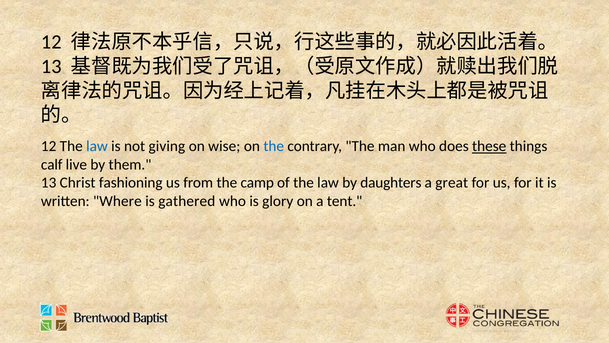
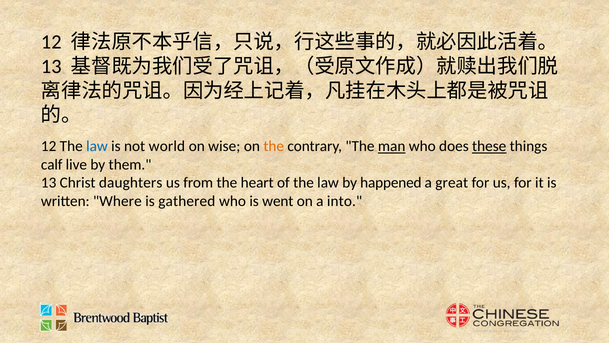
giving: giving -> world (167, 146)
the colour: blue -> orange (274, 146)
man underline: none -> present (392, 146)
fashioning: fashioning -> daughters (131, 183)
camp: camp -> heart (257, 183)
daughters: daughters -> happened (391, 183)
glory: glory -> went (278, 201)
tent: tent -> into (345, 201)
